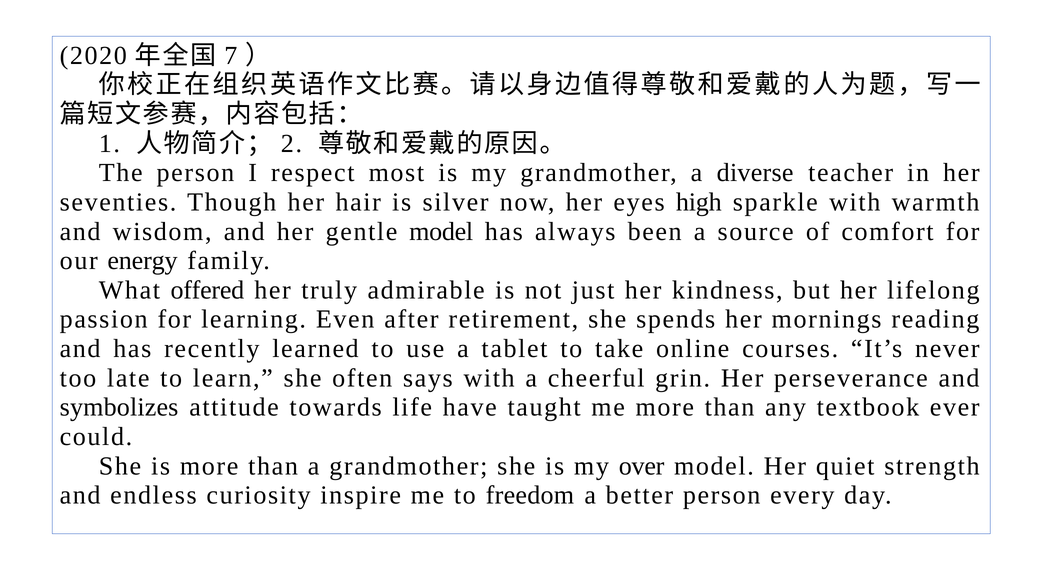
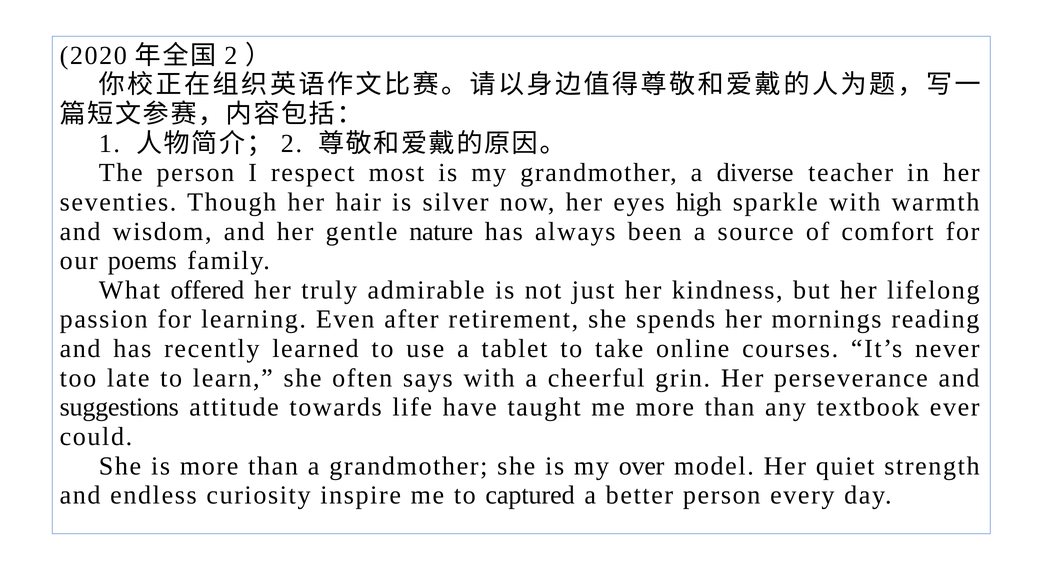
7: 7 -> 2 (231, 56)
gentle model: model -> nature (441, 232)
energy: energy -> poems (142, 261)
symbolizes: symbolizes -> suggestions (119, 408)
freedom: freedom -> captured (530, 496)
